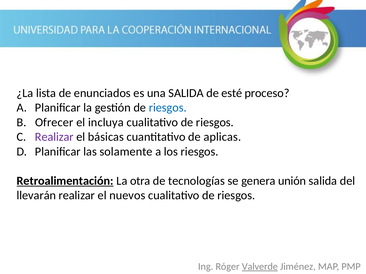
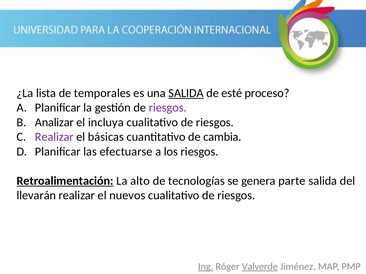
enunciados: enunciados -> temporales (102, 93)
SALIDA underline: none -> present (186, 93)
riesgos colour: blue -> purple (168, 108)
Ofrecer: Ofrecer -> Analizar (54, 123)
aplicas: aplicas -> cambia (222, 137)
solamente: solamente -> efectuarse (126, 152)
otra: otra -> alto (140, 181)
unión: unión -> parte (292, 181)
Ing underline: none -> present (206, 267)
